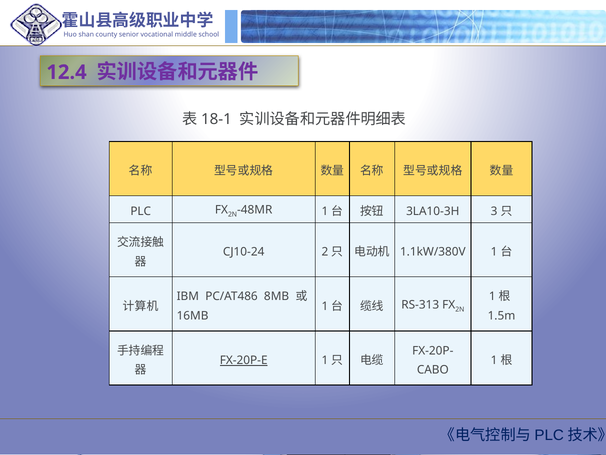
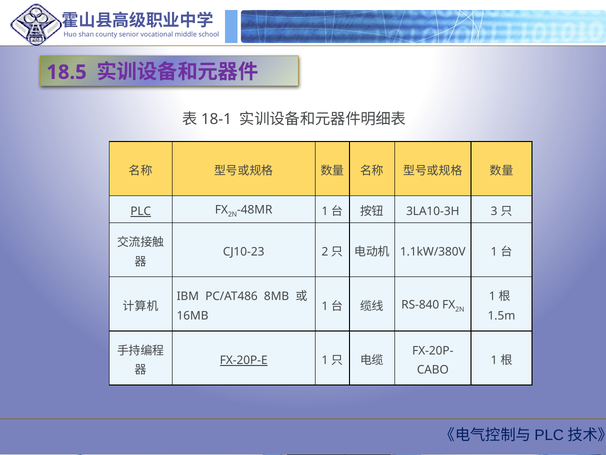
12.4: 12.4 -> 18.5 (67, 72)
PLC underline: none -> present (141, 211)
CJ10-24: CJ10-24 -> CJ10-23 (244, 252)
RS-313: RS-313 -> RS-840 (420, 304)
